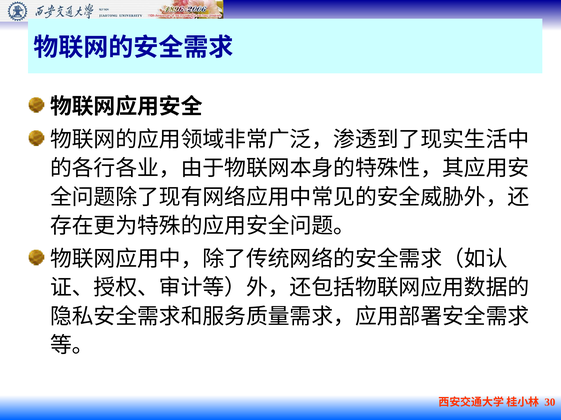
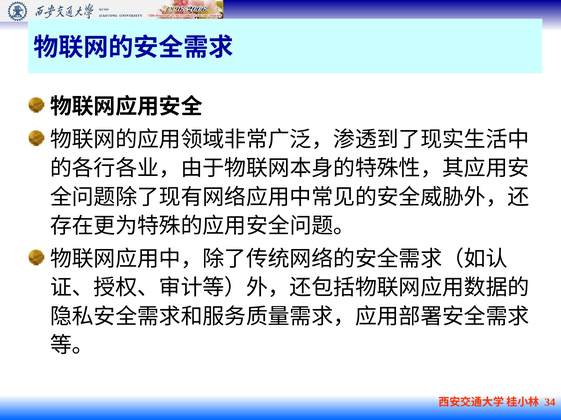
30: 30 -> 34 (550, 403)
